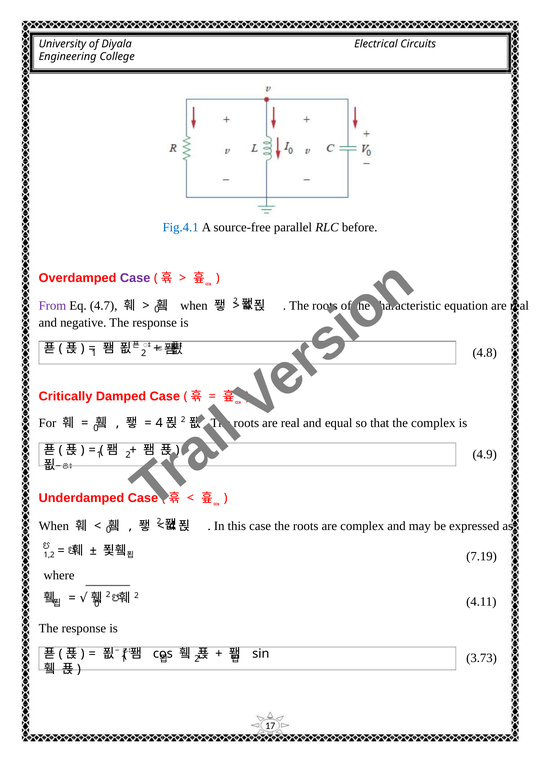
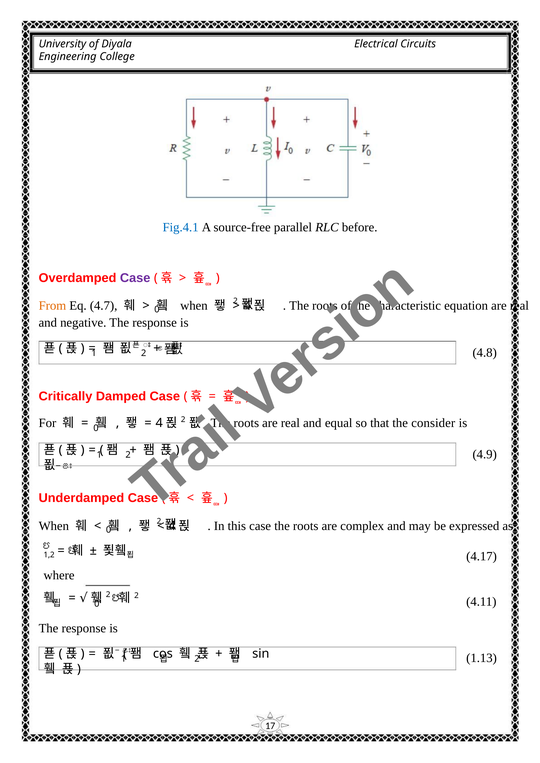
From colour: purple -> orange (52, 306)
the complex: complex -> consider (433, 423)
7.19: 7.19 -> 4.17 (482, 556)
3.73: 3.73 -> 1.13 (482, 658)
